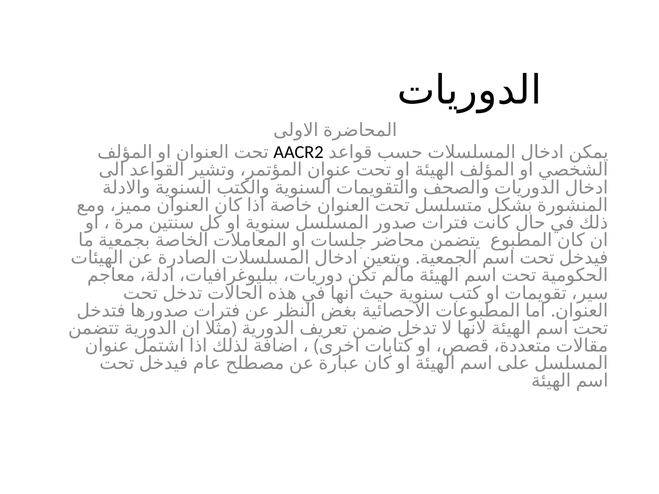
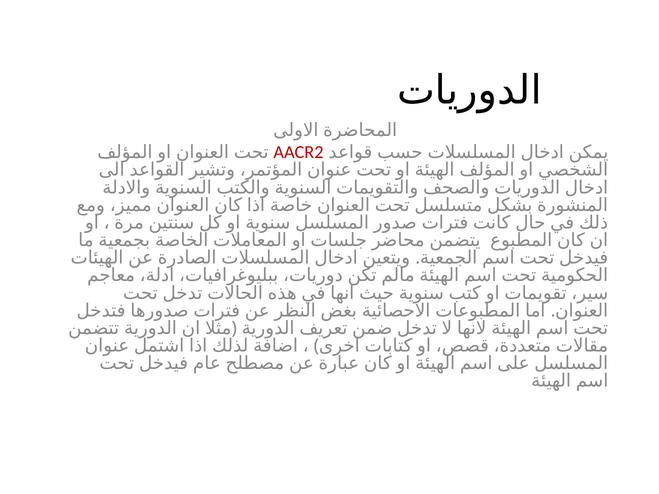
AACR2 colour: black -> red (299, 152)
